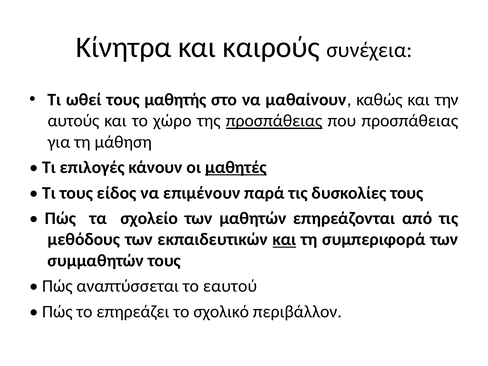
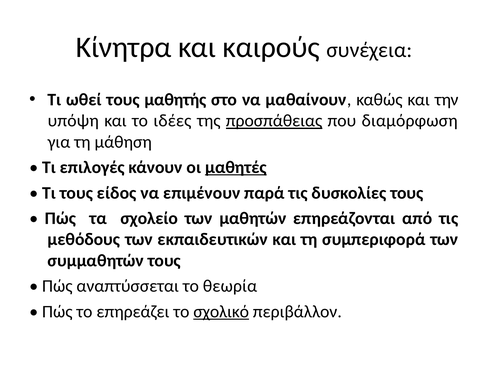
αυτούς: αυτούς -> υπόψη (73, 121)
χώρο: χώρο -> ιδέες (172, 121)
που προσπάθειας: προσπάθειας -> διαμόρφωση (410, 121)
και underline: present -> none (284, 239)
εαυτού: εαυτού -> θεωρία (230, 286)
σχολικό underline: none -> present (221, 312)
